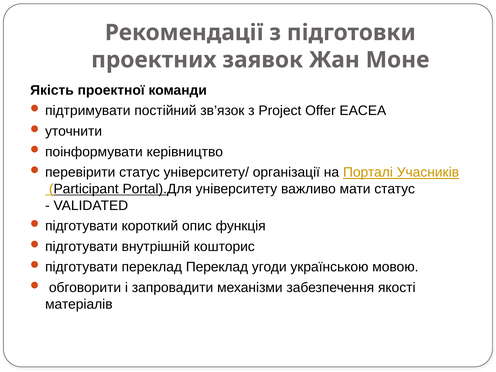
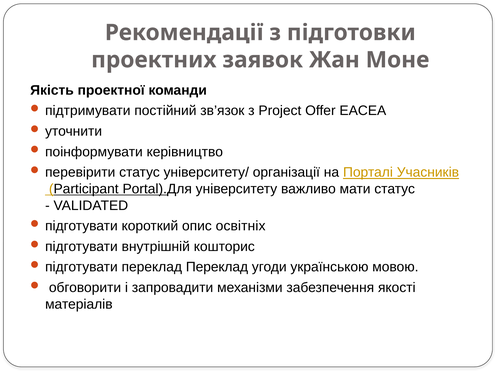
функція: функція -> освітніх (241, 226)
